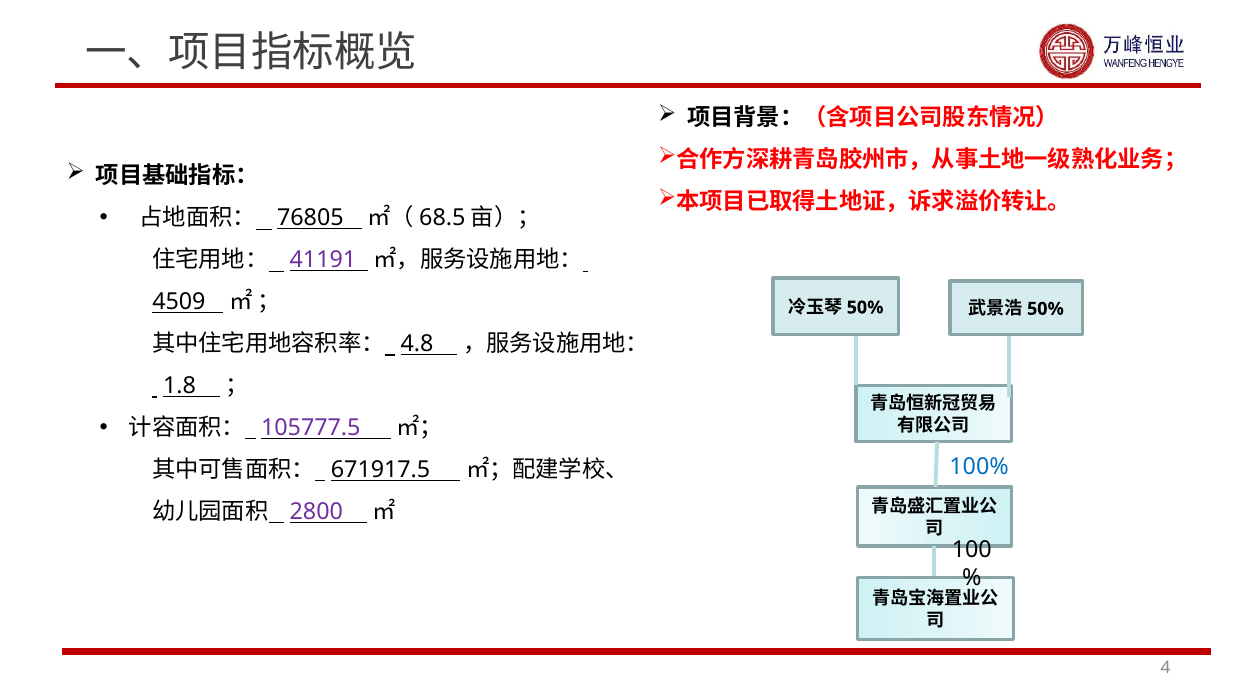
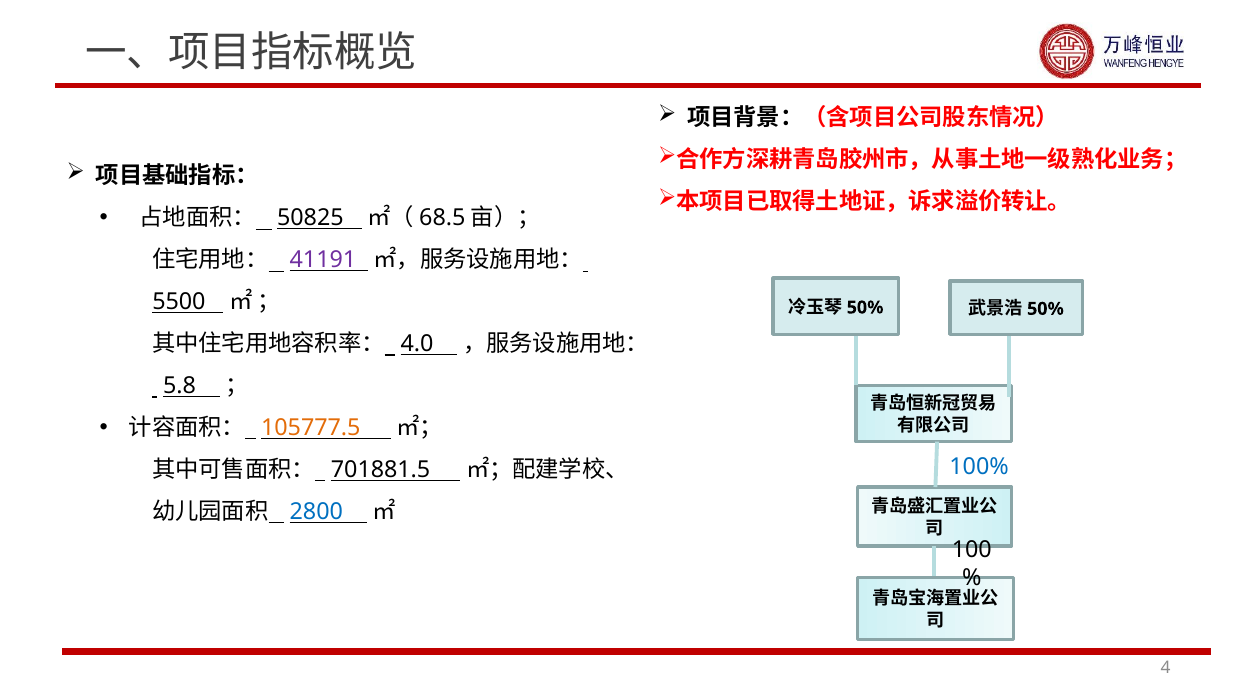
76805: 76805 -> 50825 (310, 218)
4509: 4509 -> 5500 (179, 302)
4.8: 4.8 -> 4.0 (417, 344)
1.8: 1.8 -> 5.8 (180, 386)
105777.5 colour: purple -> orange (311, 428)
671917.5: 671917.5 -> 701881.5 (381, 470)
2800 colour: purple -> blue (316, 512)
